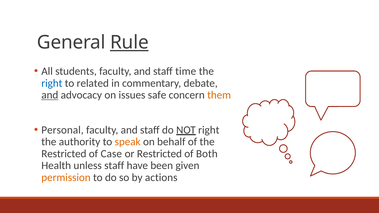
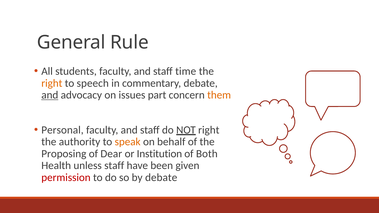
Rule underline: present -> none (129, 42)
right colour: blue -> orange (52, 83)
related: related -> speech (93, 83)
safe: safe -> part (157, 95)
Restricted: Restricted -> Proposing (64, 154)
Case: Case -> Dear (111, 154)
or Restricted: Restricted -> Institution (159, 154)
permission colour: orange -> red (66, 178)
by actions: actions -> debate (161, 178)
